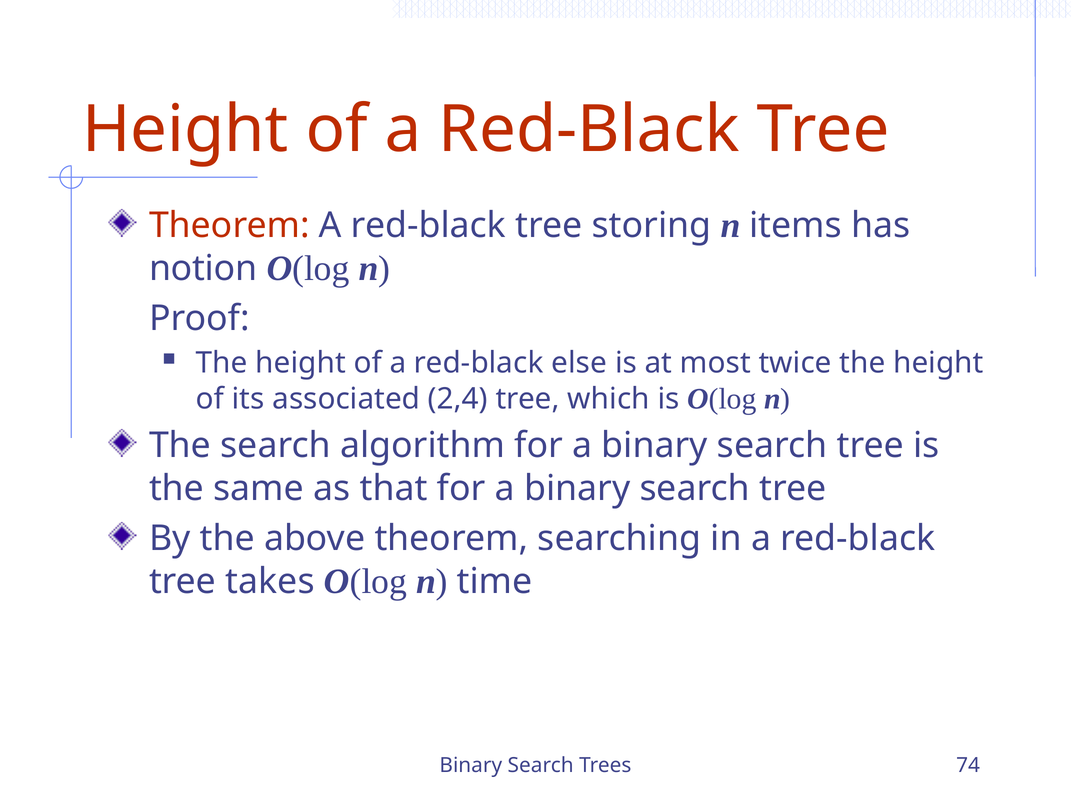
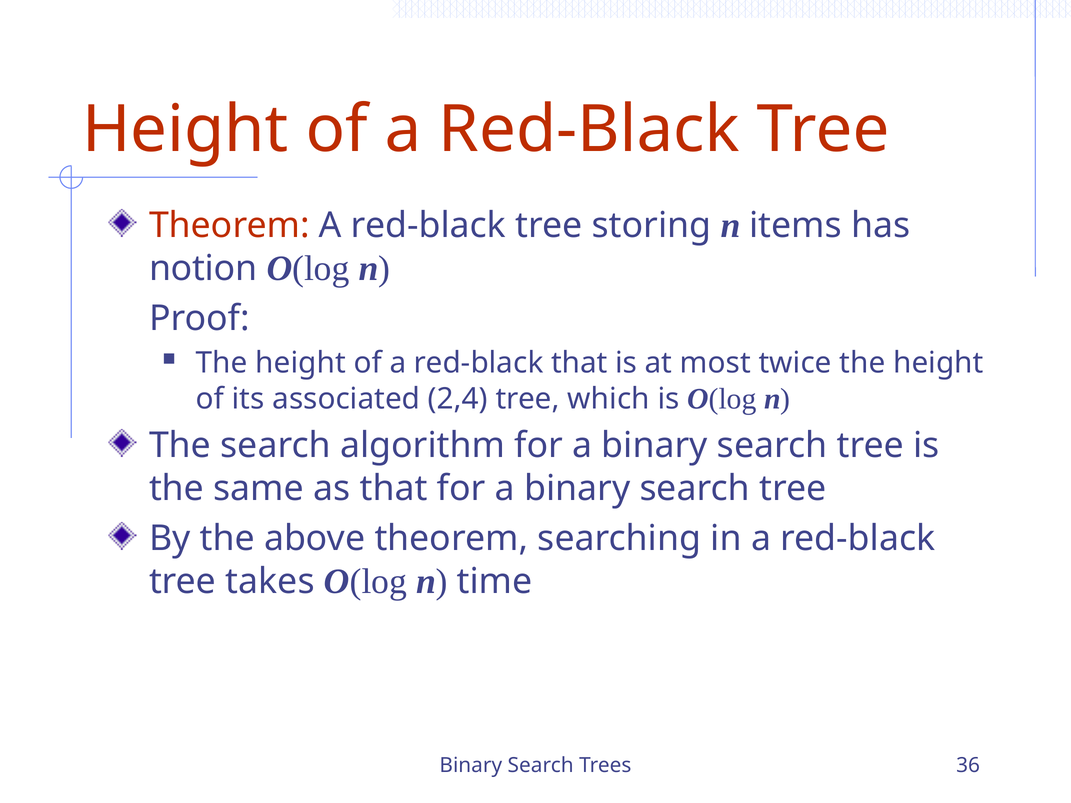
red-black else: else -> that (579, 363)
74: 74 -> 36 (968, 766)
